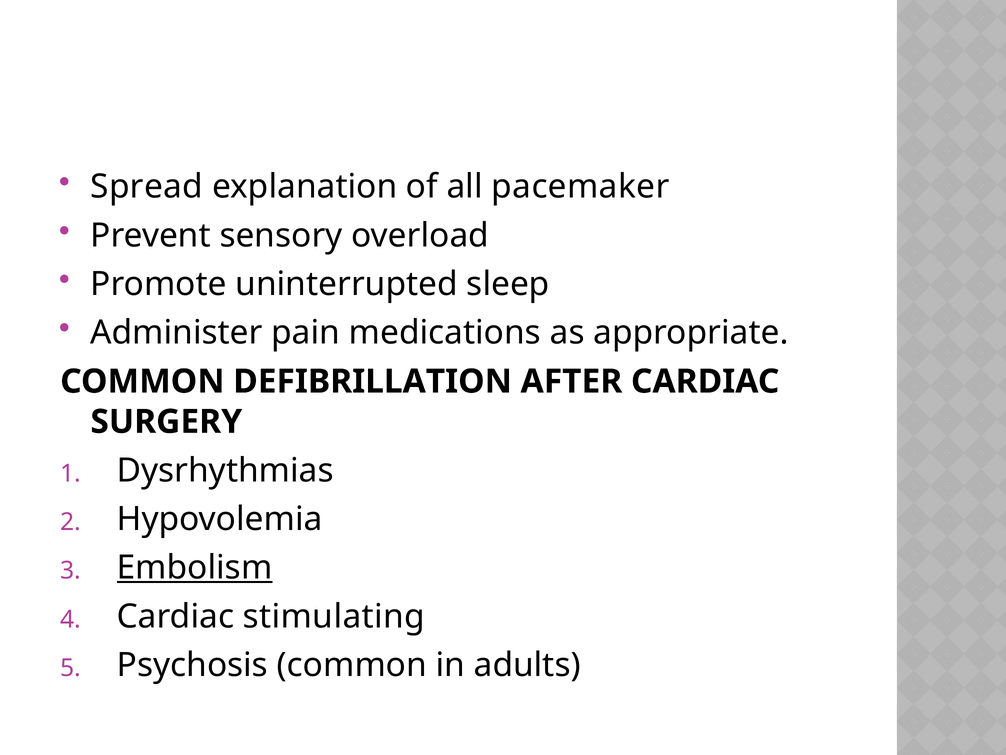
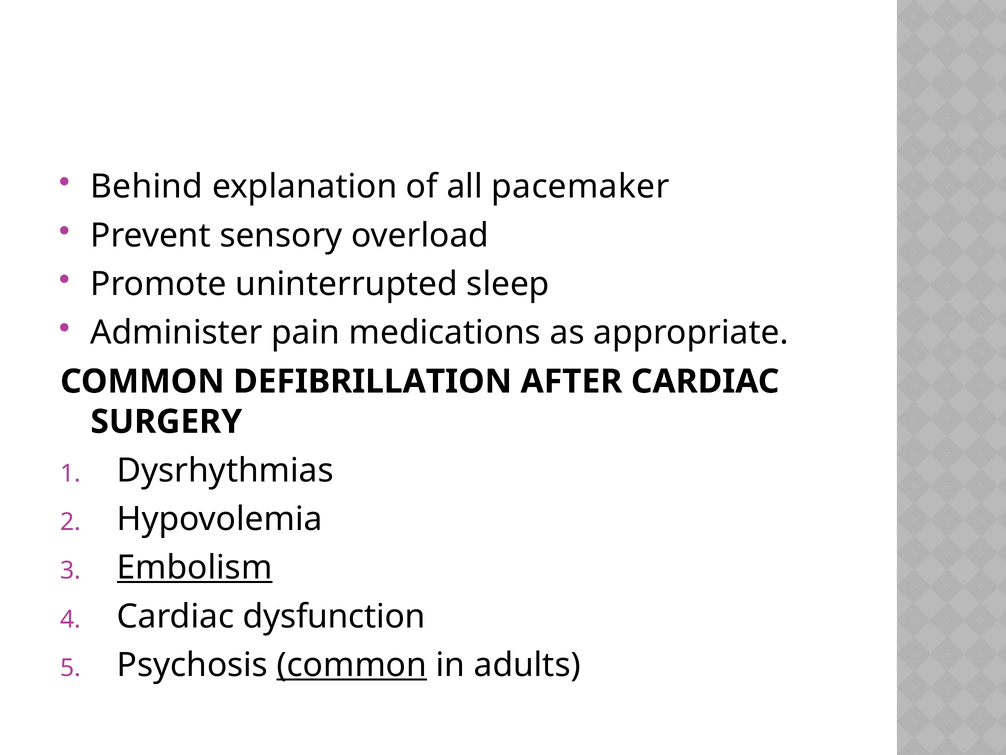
Spread: Spread -> Behind (147, 187)
stimulating: stimulating -> dysfunction (334, 616)
common underline: none -> present (352, 665)
